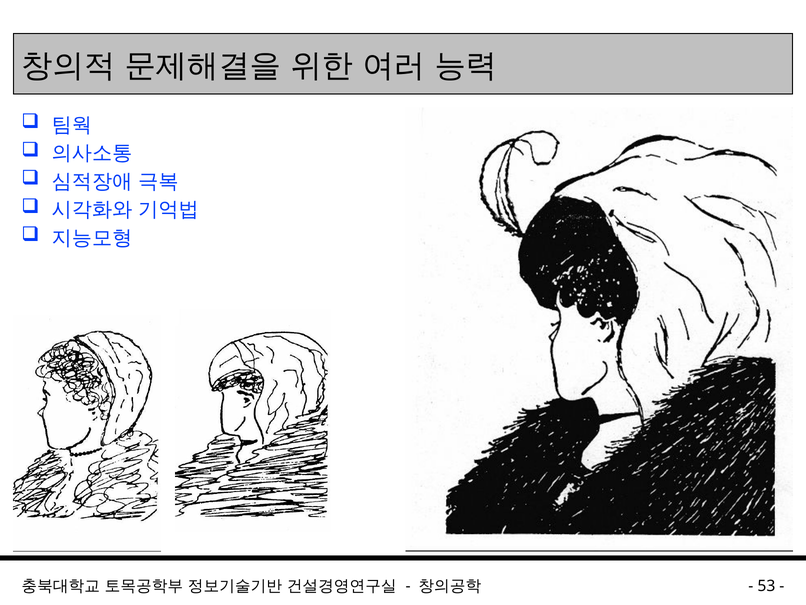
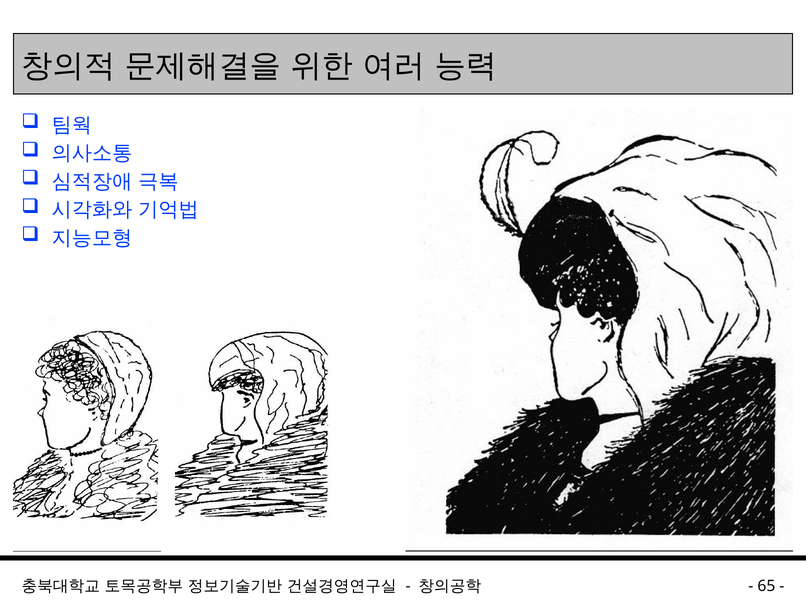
53: 53 -> 65 (766, 585)
